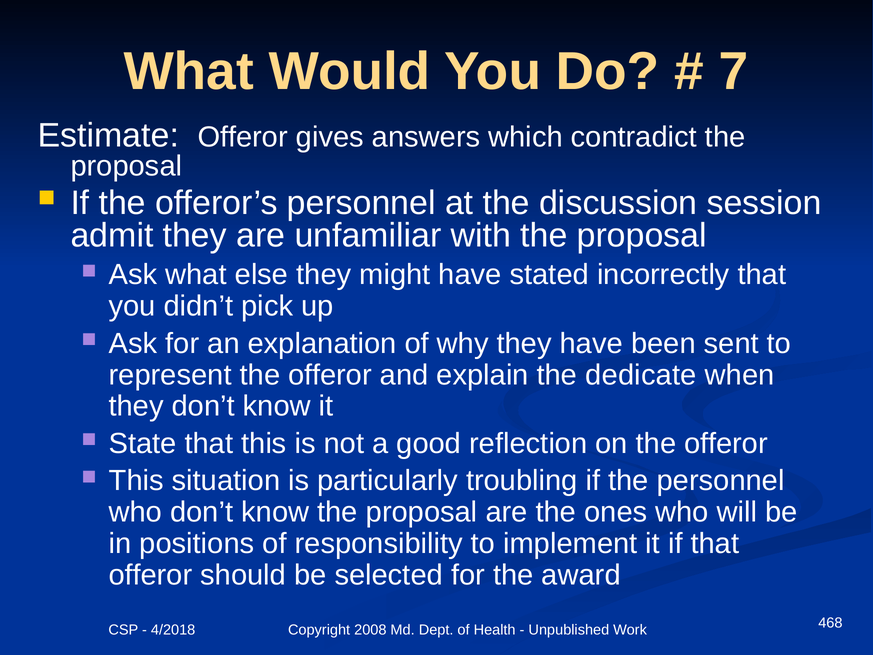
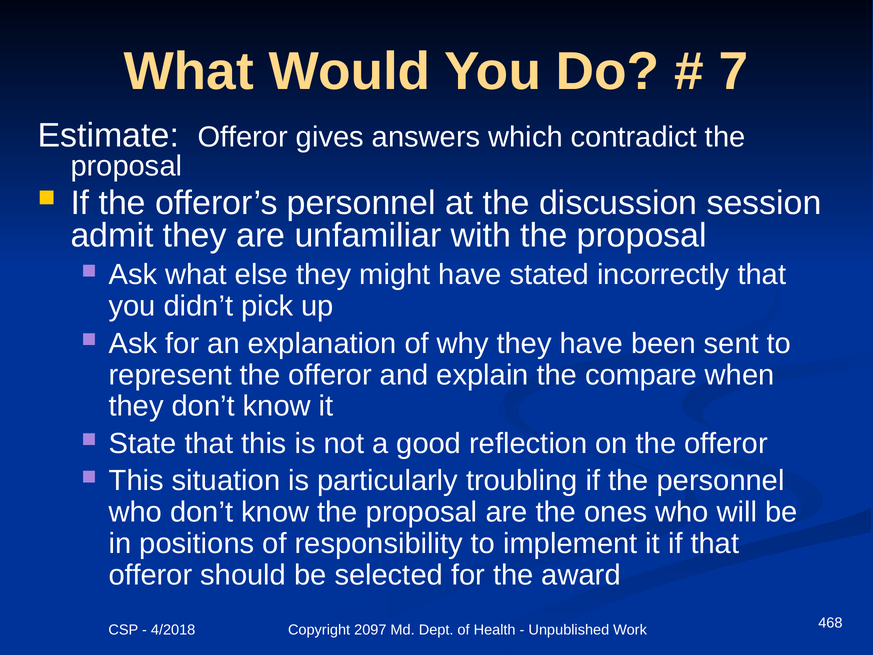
dedicate: dedicate -> compare (641, 375)
2008: 2008 -> 2097 (370, 630)
